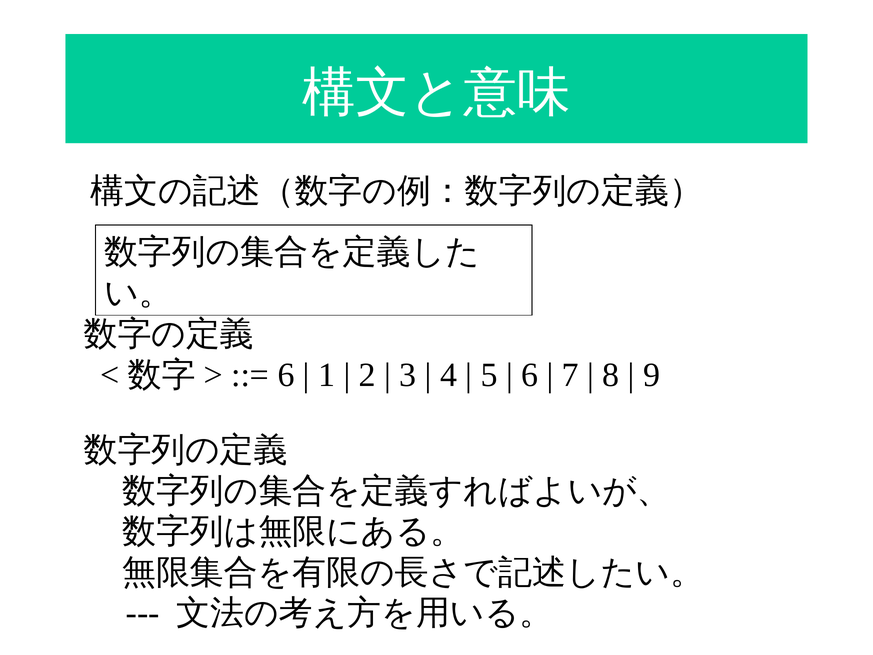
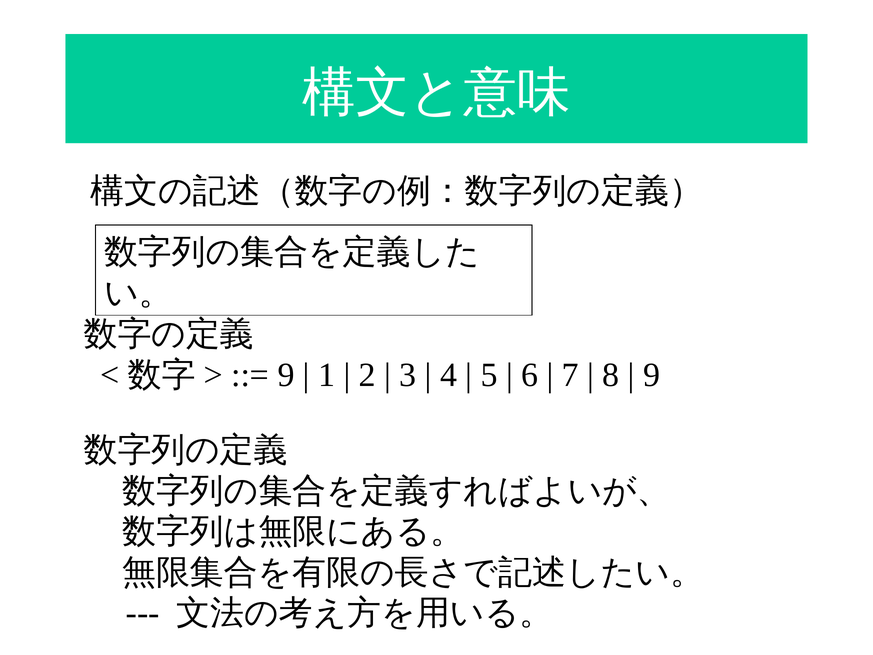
6: 6 -> 9 (286, 375)
